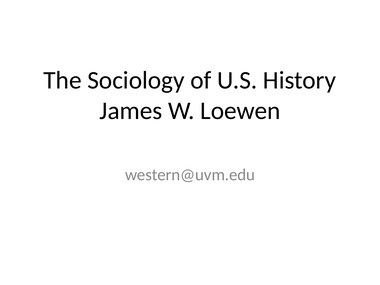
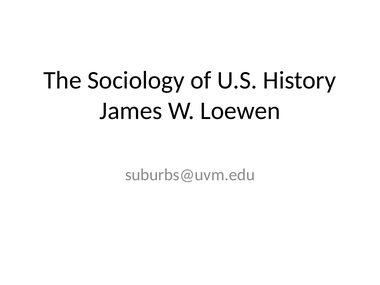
western@uvm.edu: western@uvm.edu -> suburbs@uvm.edu (190, 175)
